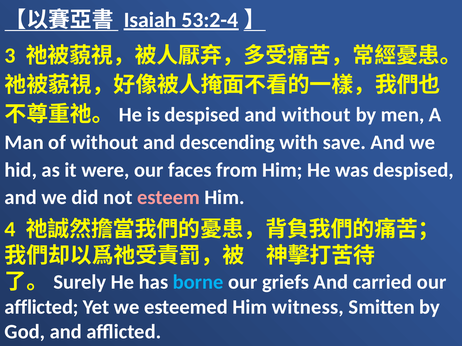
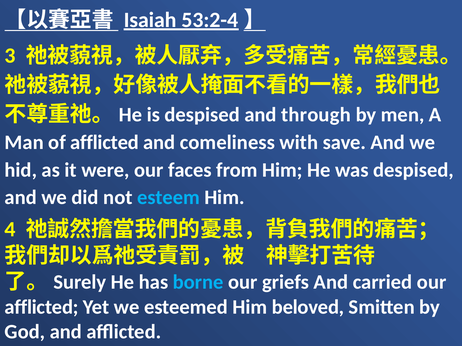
and without: without -> through (316, 115)
of without: without -> afflicted (105, 143)
descending: descending -> comeliness (227, 143)
esteem colour: pink -> light blue (168, 198)
witness: witness -> beloved (308, 307)
